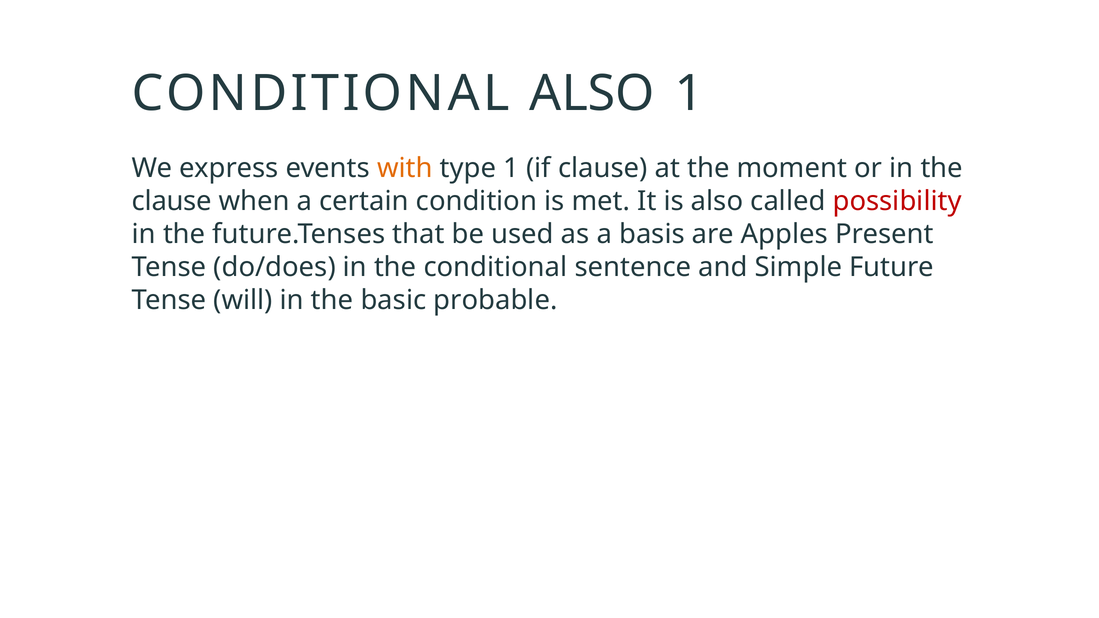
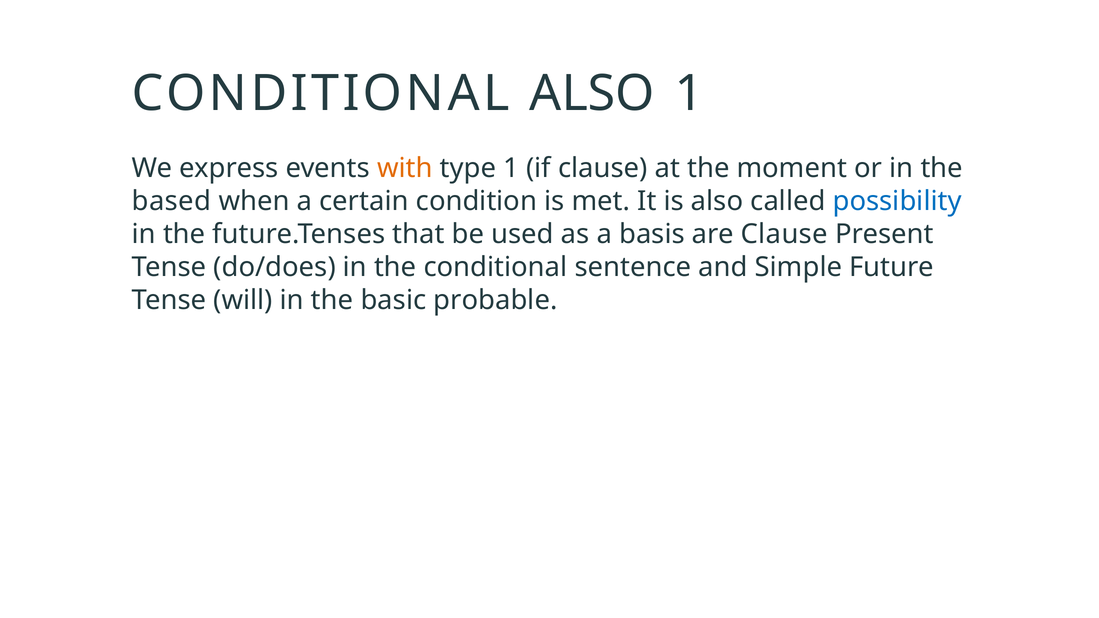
clause: clause -> based (171, 201)
possibility colour: red -> blue (897, 201)
are Apples: Apples -> Clause (784, 234)
